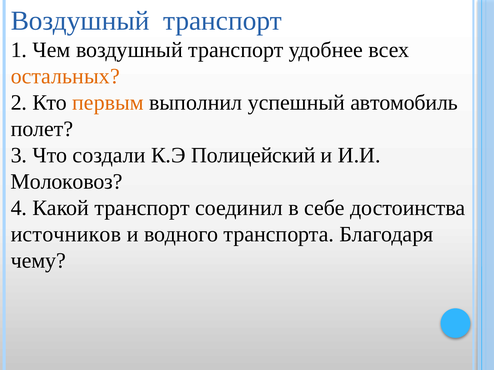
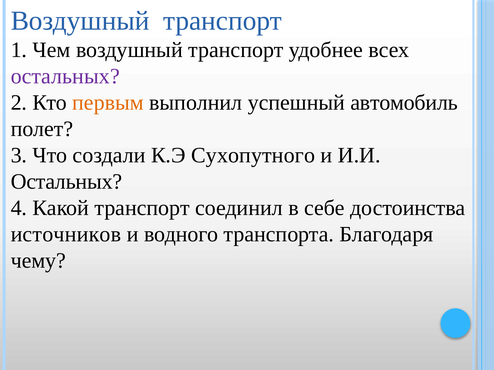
остальных colour: orange -> purple (65, 76)
Полицейский: Полицейский -> Сухопутного (253, 155)
Молоковоз: Молоковоз -> Остальных (67, 182)
